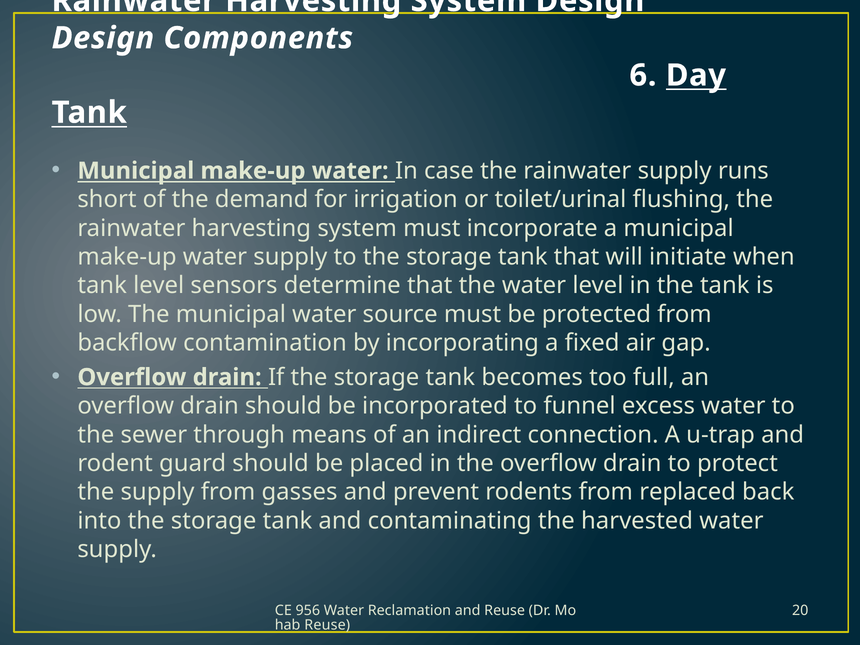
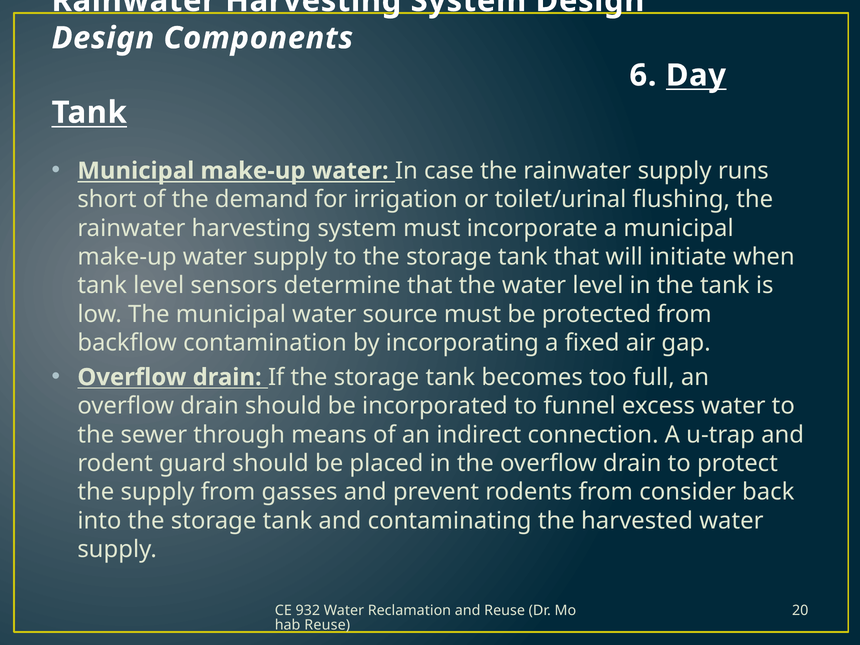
replaced: replaced -> consider (688, 492)
956: 956 -> 932 (308, 611)
